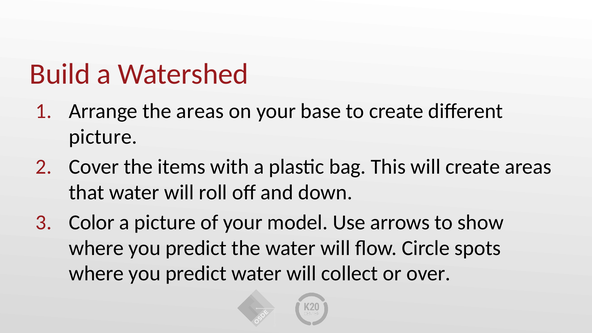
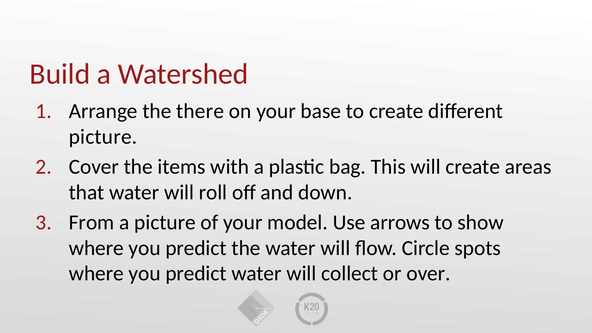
the areas: areas -> there (200, 111)
Color: Color -> From (92, 222)
